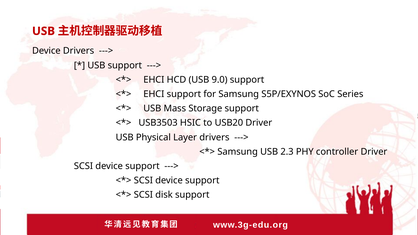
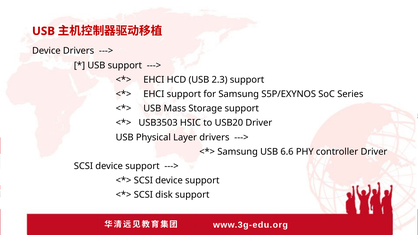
9.0: 9.0 -> 2.3 (220, 80)
2.3: 2.3 -> 6.6 (287, 152)
